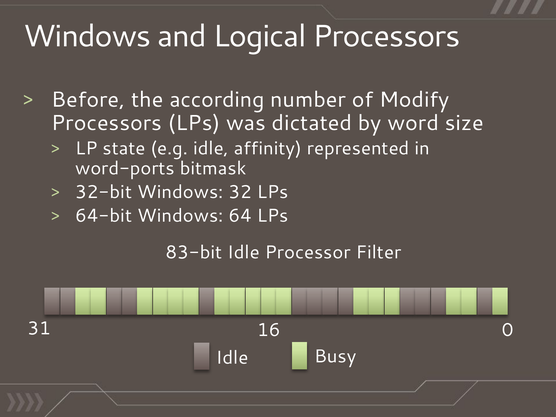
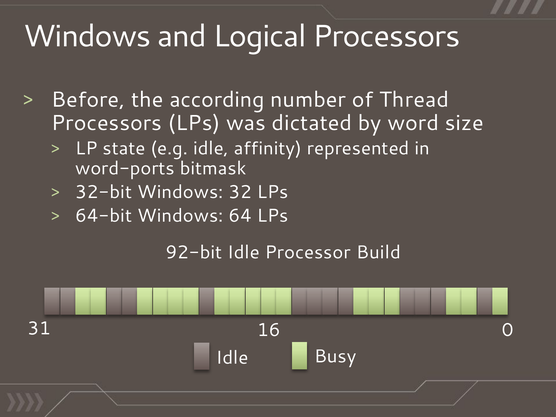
Modify: Modify -> Thread (414, 100)
83-bit: 83-bit -> 92-bit (194, 252)
Filter: Filter -> Build (378, 252)
